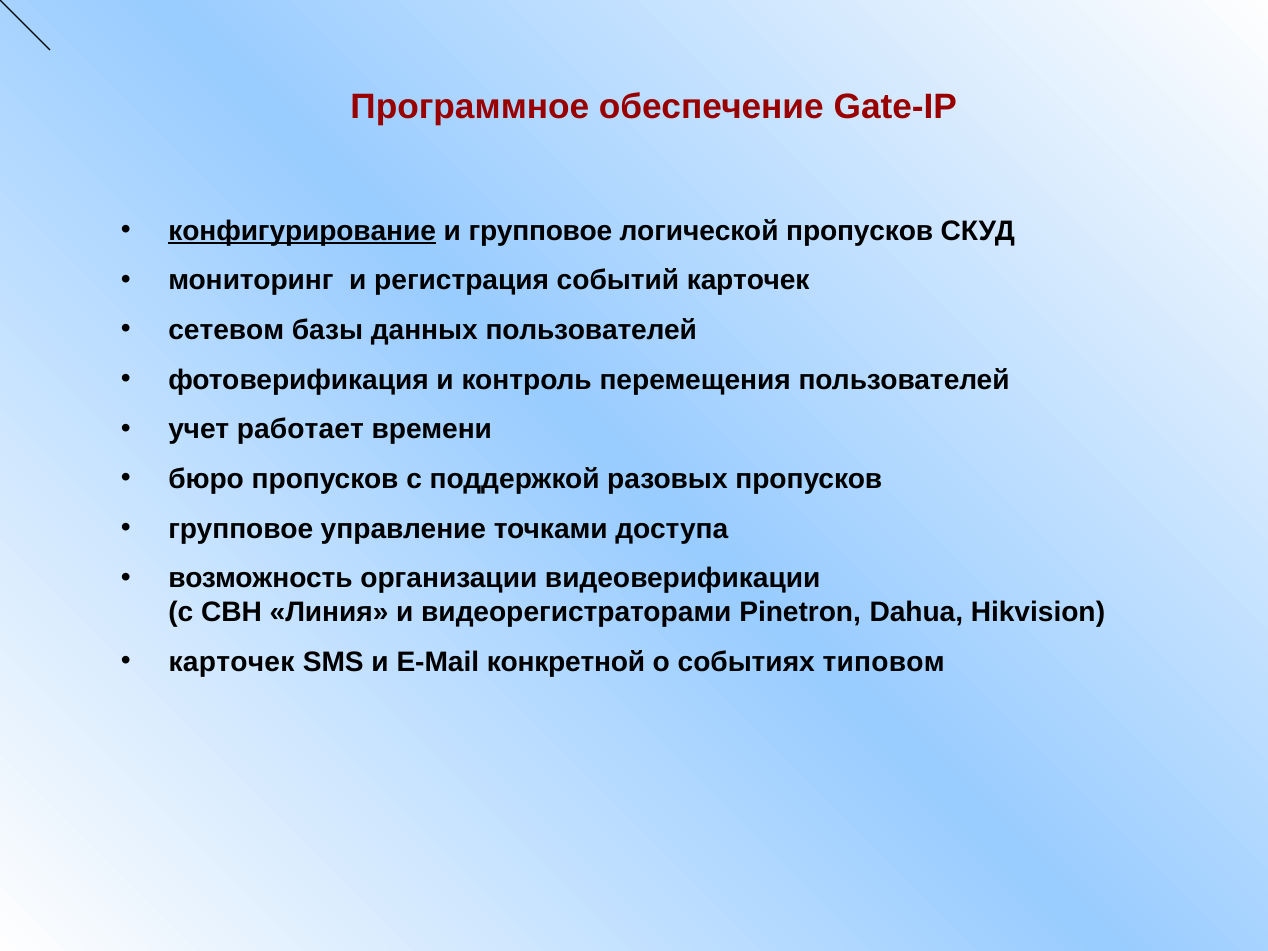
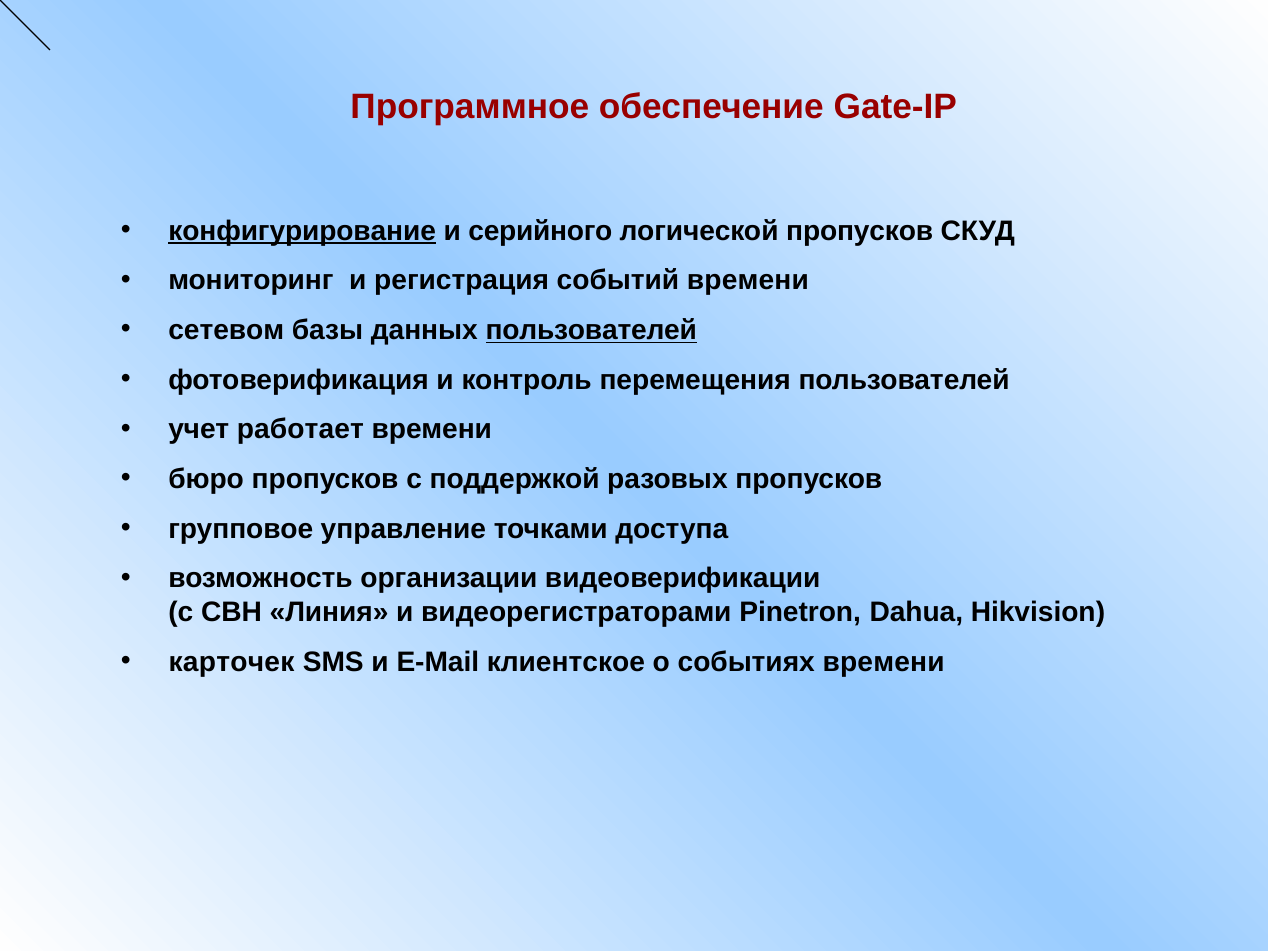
и групповое: групповое -> серийного (540, 231)
событий карточек: карточек -> времени (748, 281)
пользователей underline: none -> present (591, 330)
конкретной: конкретной -> клиентское (566, 662)
событиях типовом: типовом -> времени (884, 662)
